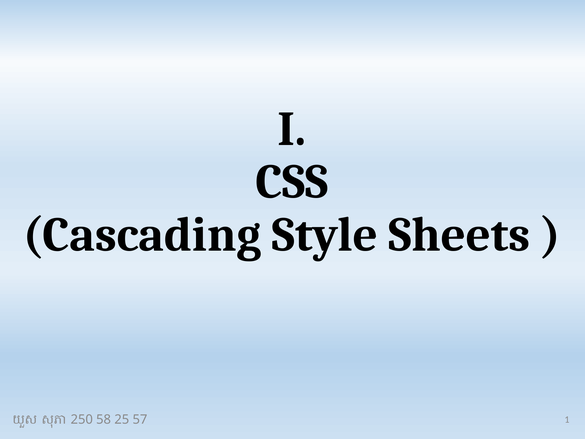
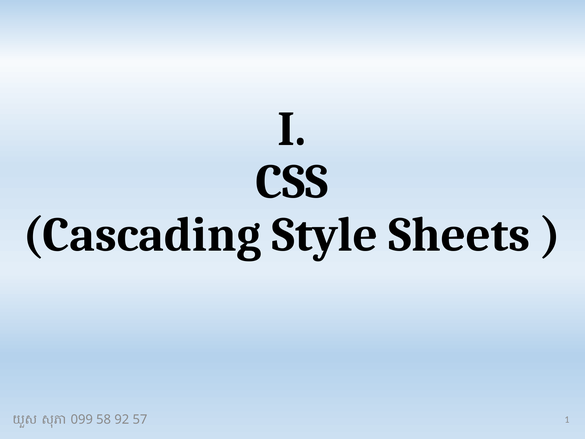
250: 250 -> 099 (82, 419)
25: 25 -> 92 (122, 419)
